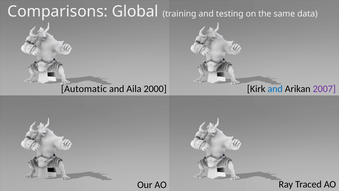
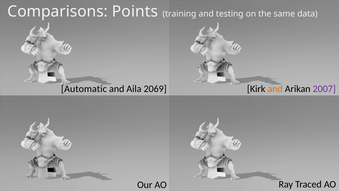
Global: Global -> Points (135, 11)
2000: 2000 -> 2069 (155, 89)
and colour: blue -> orange (275, 89)
